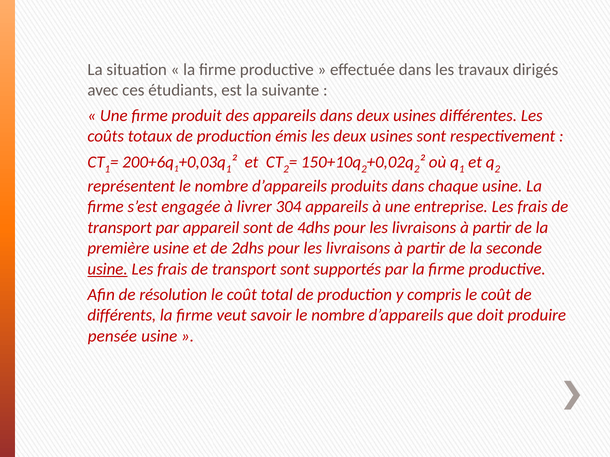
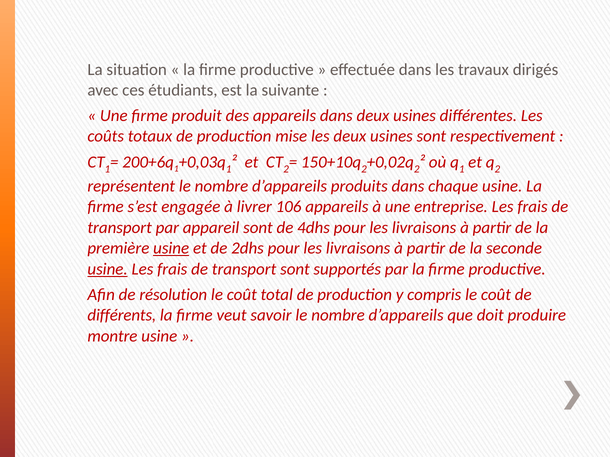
émis: émis -> mise (291, 137)
304: 304 -> 106 (289, 207)
usine underline: none -> present (171, 249)
pensée: pensée -> montre (112, 336)
